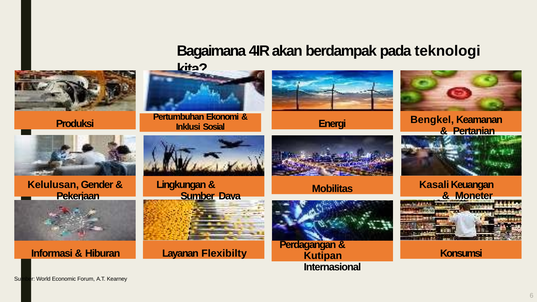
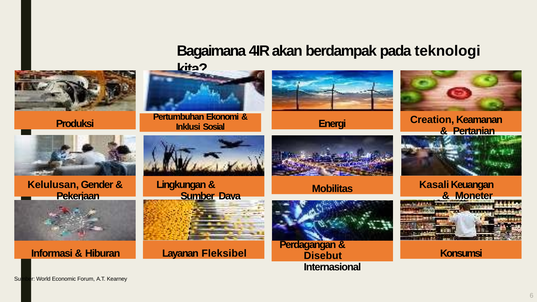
Bengkel: Bengkel -> Creation (432, 120)
Flexibilty: Flexibilty -> Fleksibel (224, 253)
Kutipan: Kutipan -> Disebut (323, 256)
